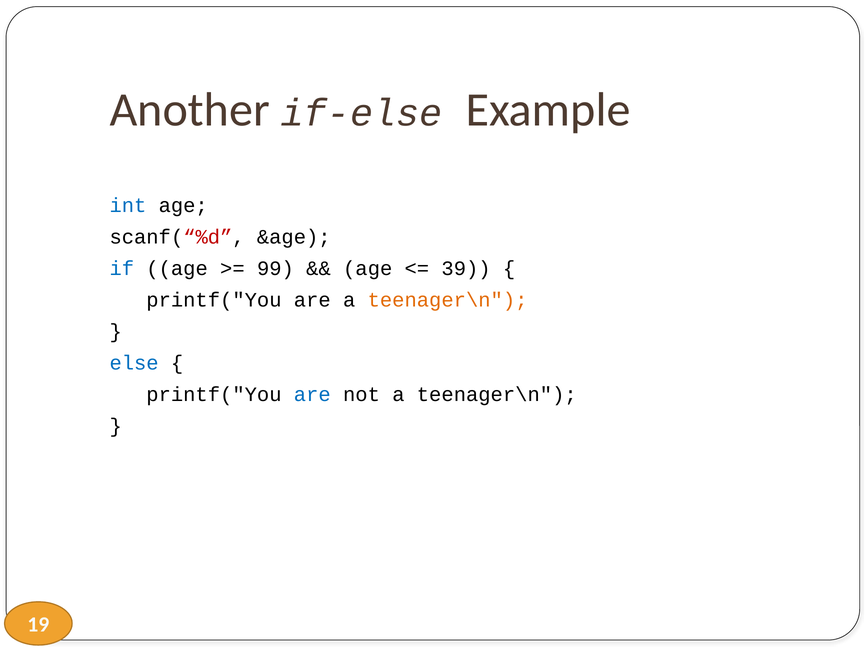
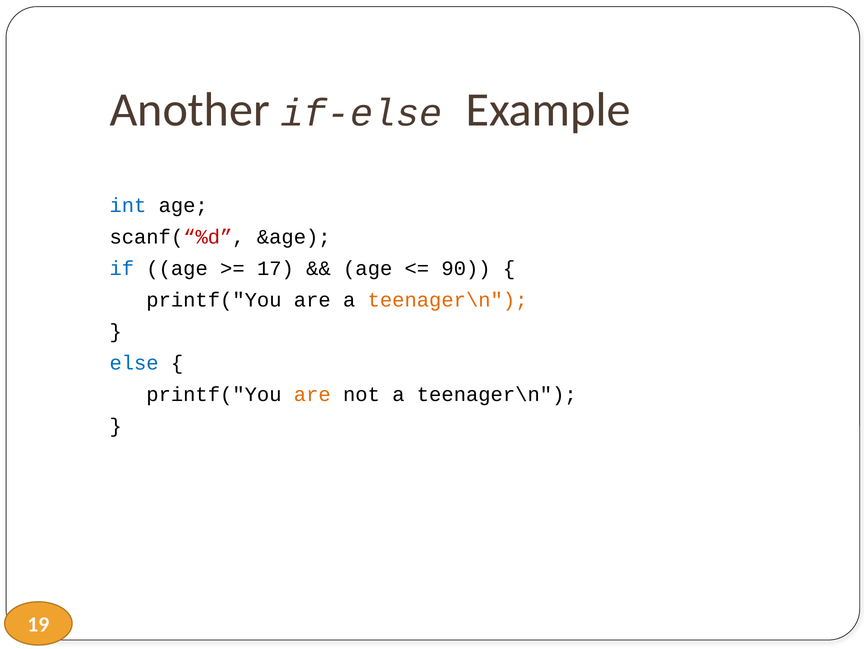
99: 99 -> 17 (275, 269)
39: 39 -> 90 (466, 269)
are colour: blue -> orange (312, 395)
